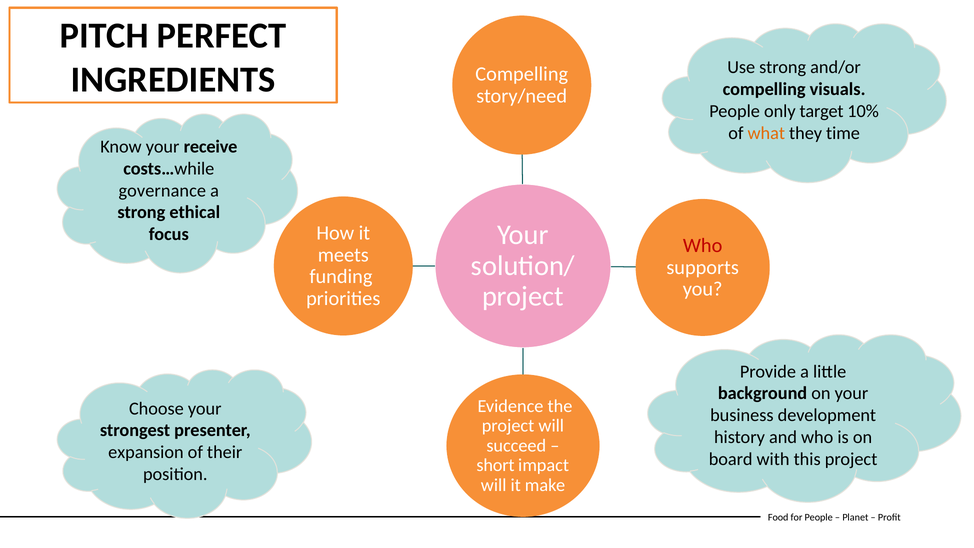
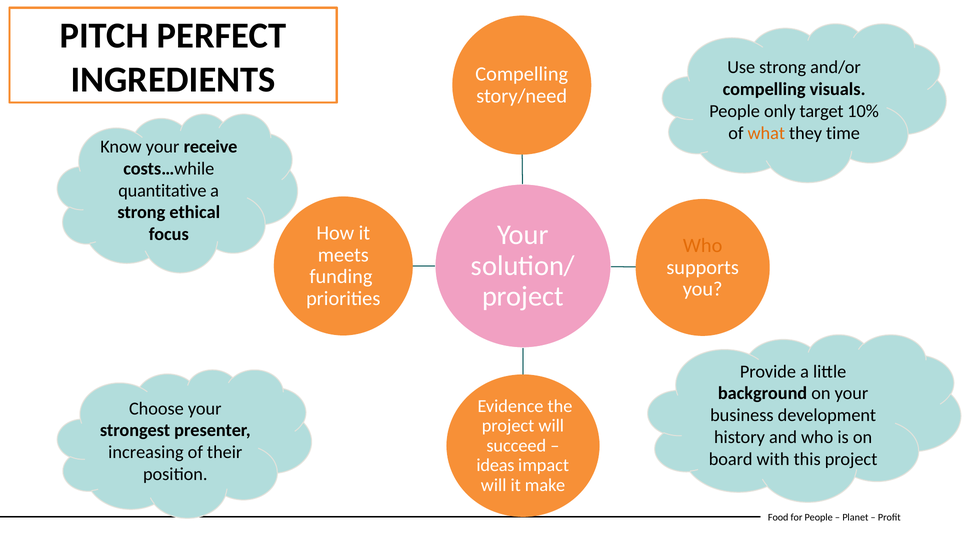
governance: governance -> quantitative (162, 190)
Who colour: red -> orange (703, 245)
expansion: expansion -> increasing (146, 452)
short: short -> ideas (495, 465)
